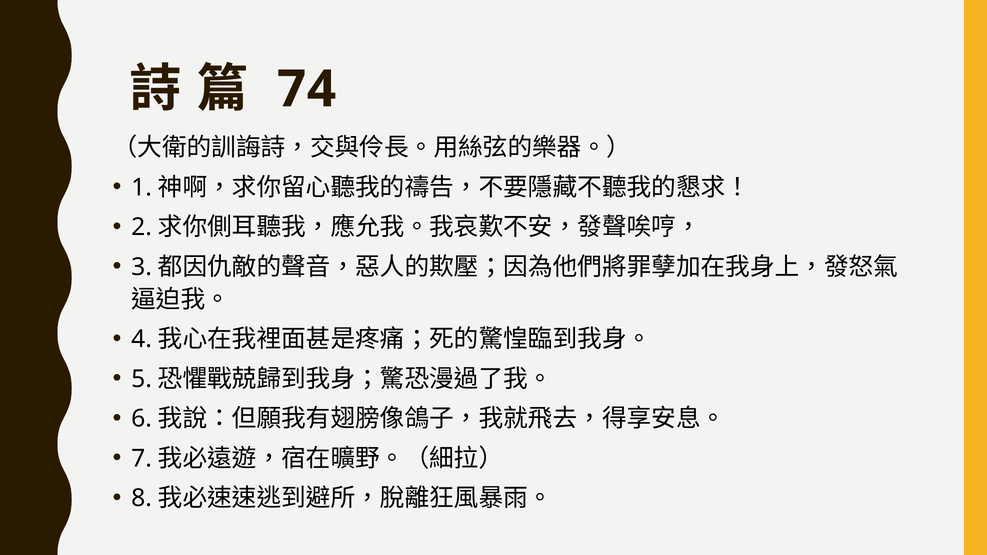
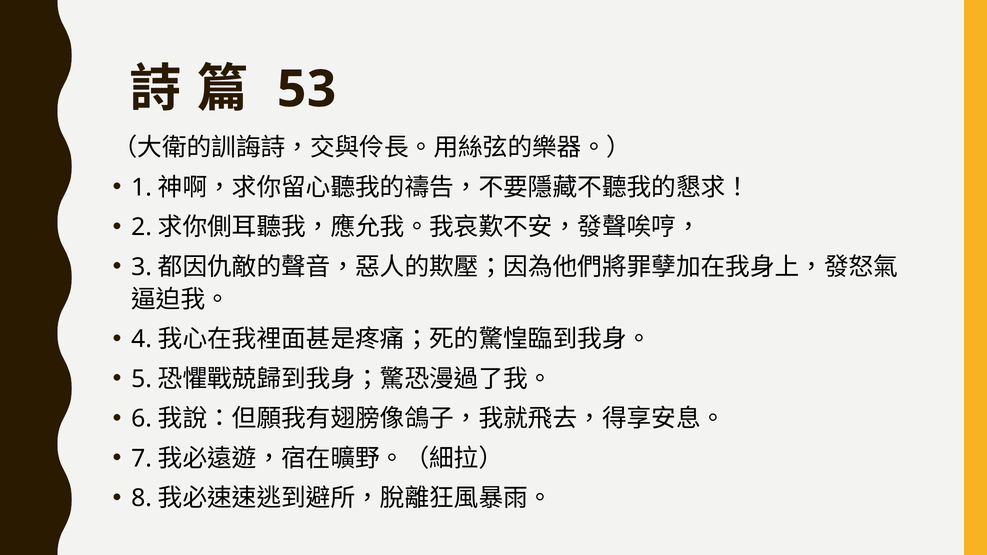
74: 74 -> 53 (307, 89)
